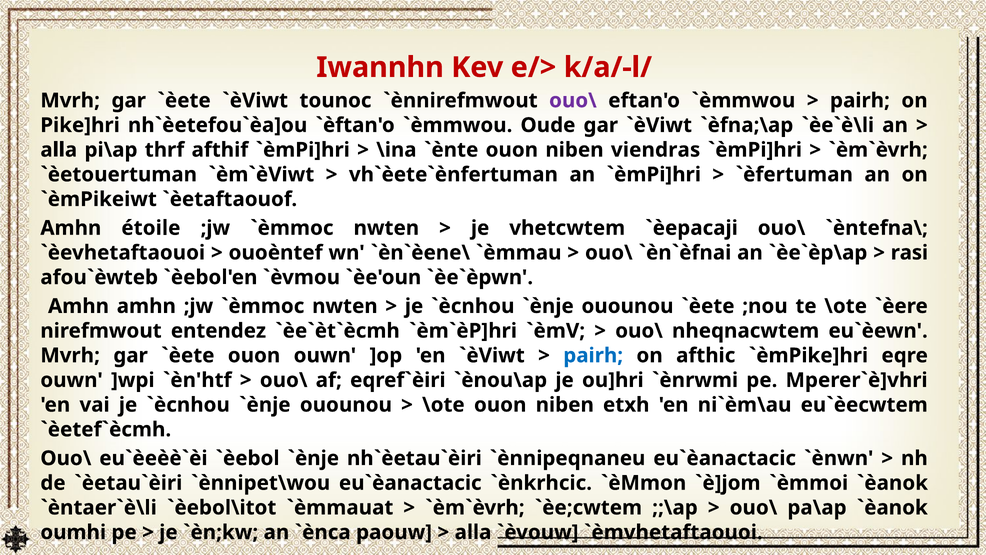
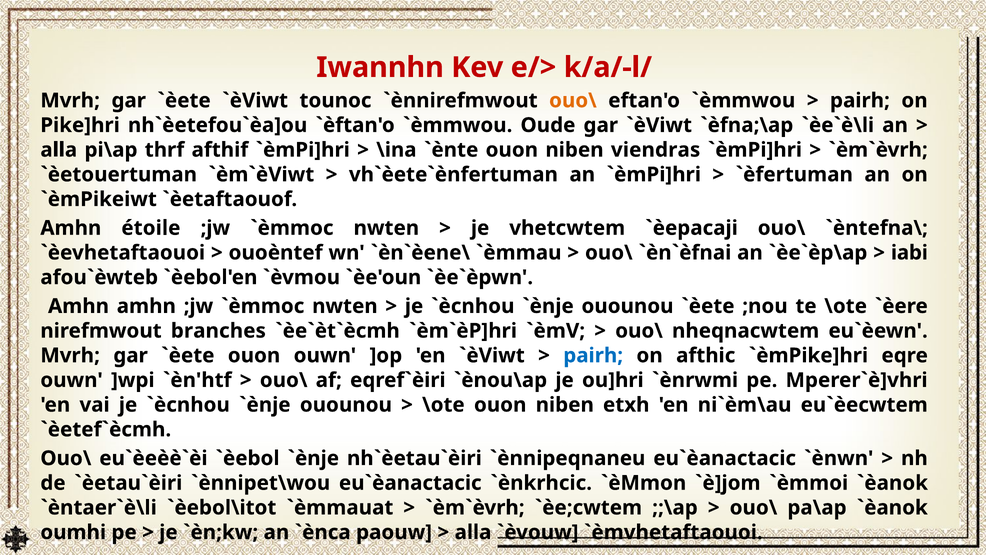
ouo\ colour: purple -> orange (573, 100)
rasi: rasi -> iabi (909, 253)
entendez: entendez -> branches (218, 331)
